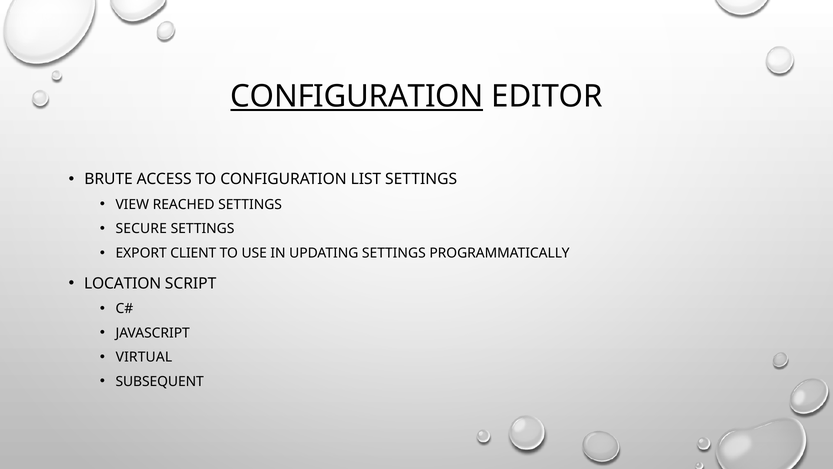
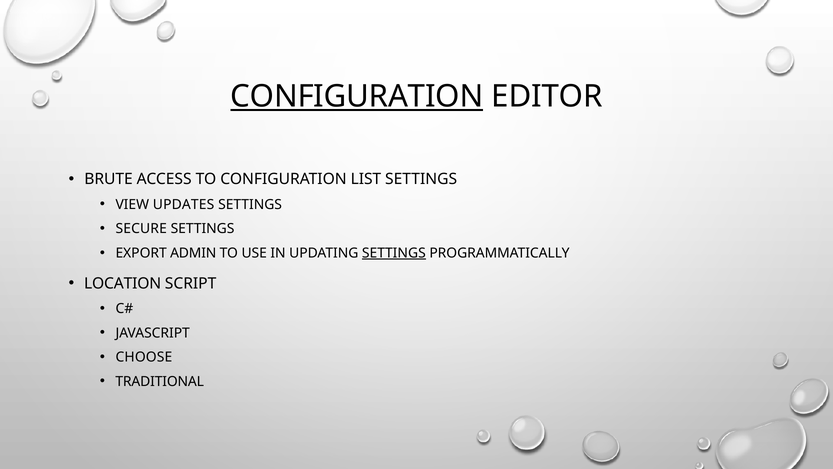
REACHED: REACHED -> UPDATES (184, 204)
CLIENT: CLIENT -> ADMIN (193, 253)
SETTINGS underline: none -> present (394, 253)
VIRTUAL: VIRTUAL -> CHOOSE (144, 357)
SUBSEQUENT: SUBSEQUENT -> TRADITIONAL (160, 381)
